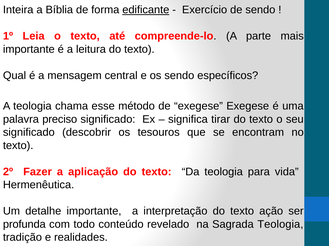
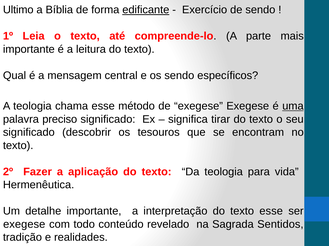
Inteira: Inteira -> Ultimo (18, 10)
uma underline: none -> present (293, 106)
texto ação: ação -> esse (271, 212)
profunda: profunda -> exegese (24, 225)
Sagrada Teologia: Teologia -> Sentidos (280, 225)
